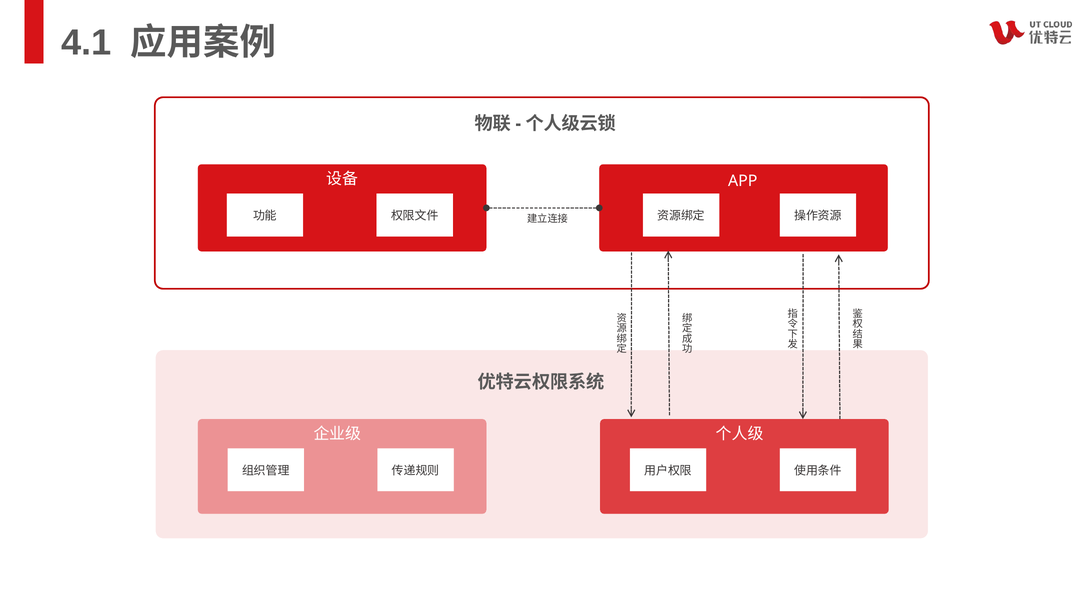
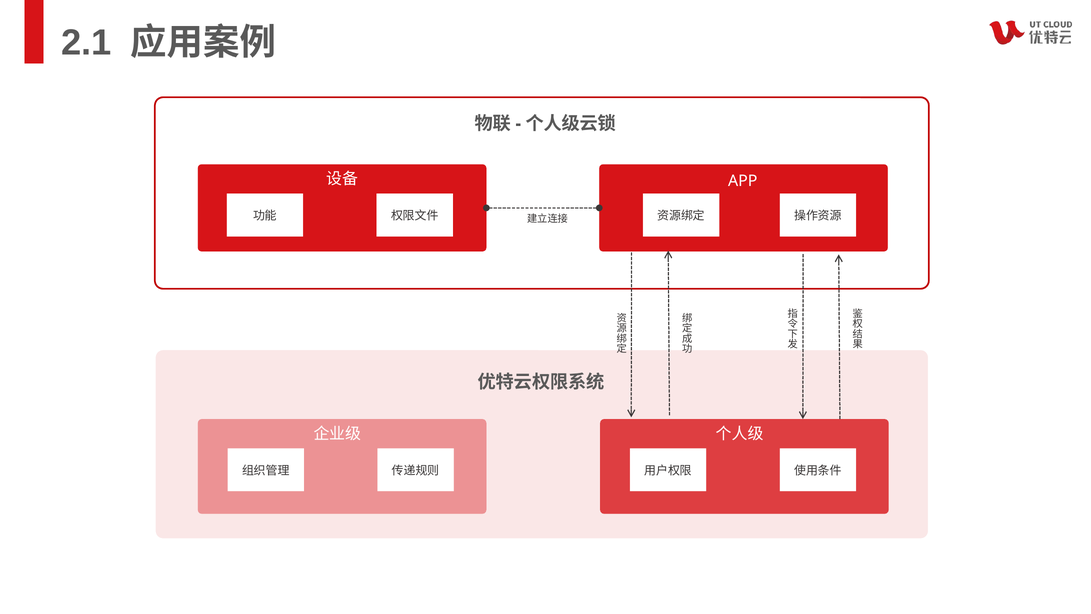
4.1: 4.1 -> 2.1 (86, 43)
